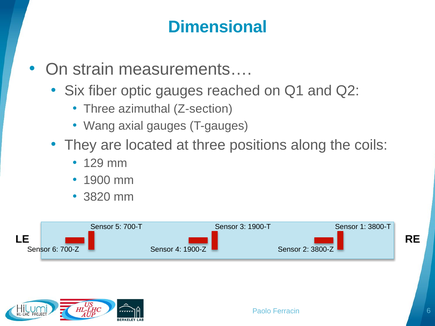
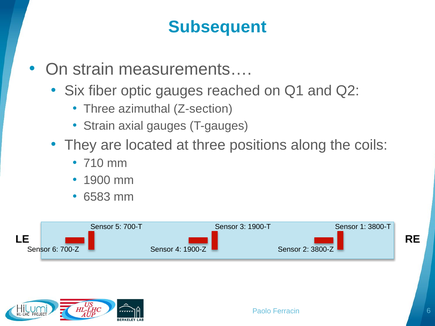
Dimensional: Dimensional -> Subsequent (217, 27)
Wang: Wang -> Strain (99, 126)
129: 129 -> 710 (94, 163)
3820: 3820 -> 6583 (97, 197)
